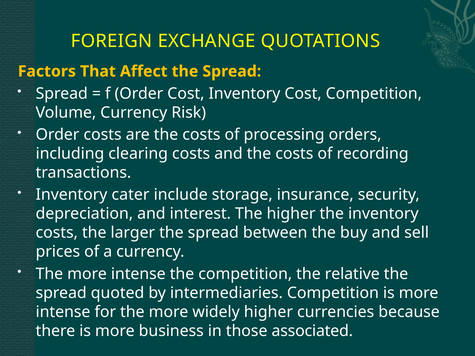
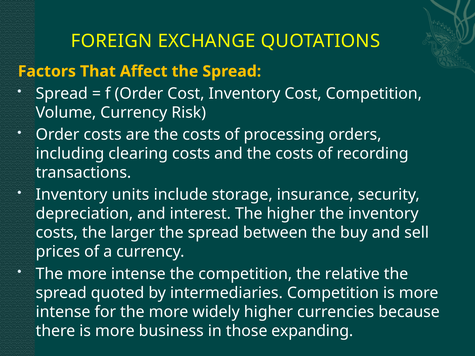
cater: cater -> units (130, 195)
associated: associated -> expanding (312, 331)
